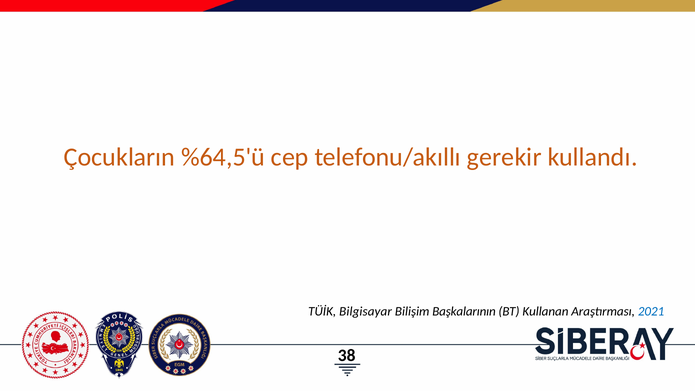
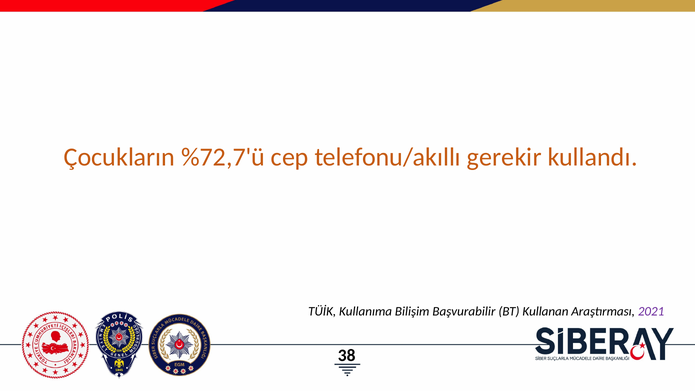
%64,5'ü: %64,5'ü -> %72,7'ü (223, 157)
Bilgisayar: Bilgisayar -> Kullanıma (366, 311)
Başkalarının: Başkalarının -> Başvurabilir (464, 311)
2021 colour: blue -> purple (651, 311)
